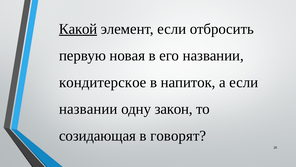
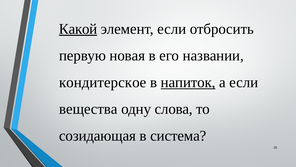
напиток underline: none -> present (188, 82)
названии: названии -> вещества (88, 109)
закон: закон -> слова (174, 109)
говорят: говорят -> система (178, 135)
